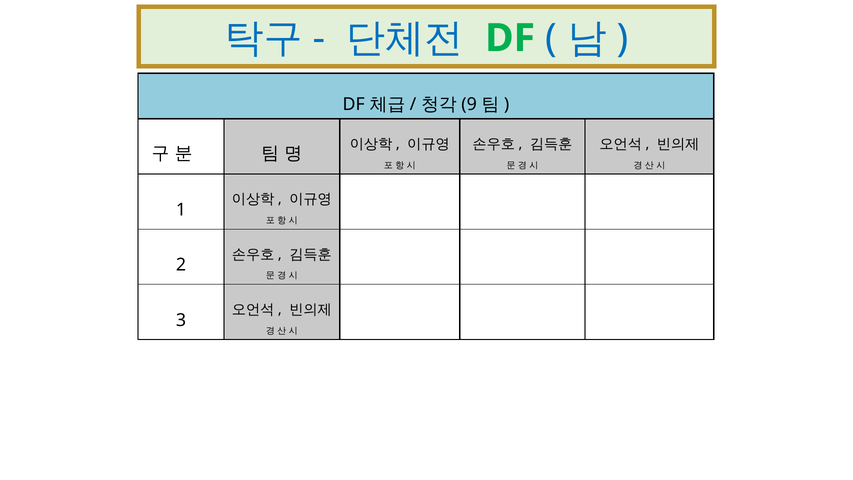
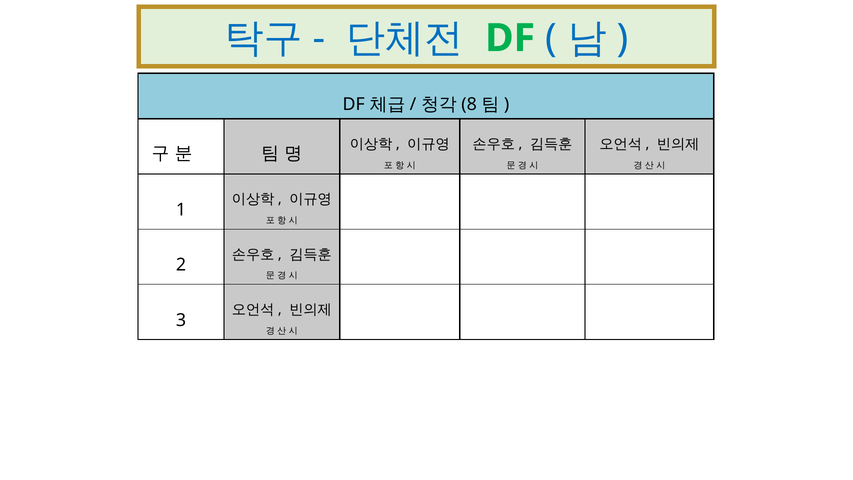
9: 9 -> 8 (469, 104)
